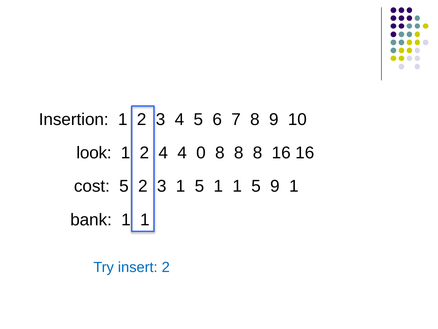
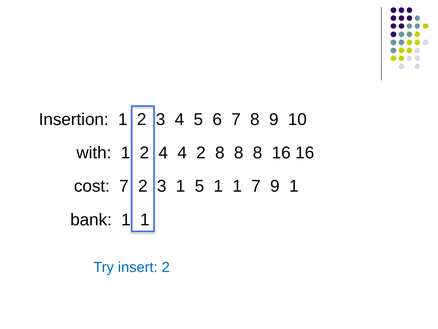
look: look -> with (94, 153)
4 0: 0 -> 2 (201, 153)
cost 5: 5 -> 7 (124, 186)
1 1 5: 5 -> 7 (256, 186)
